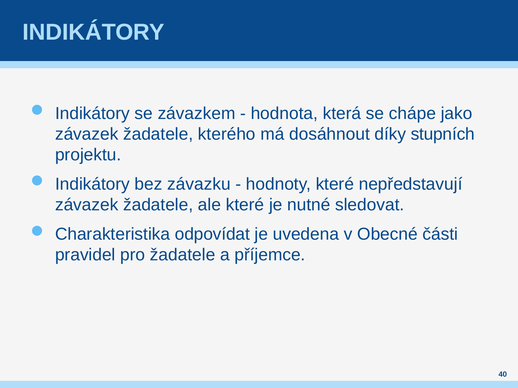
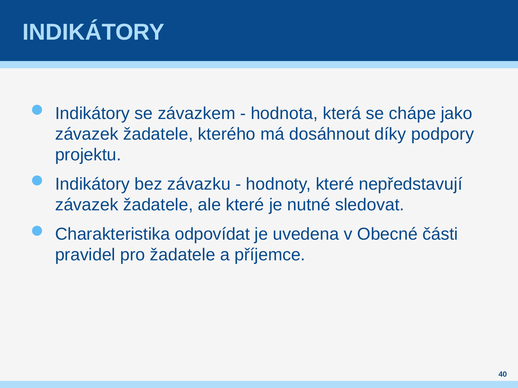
stupních: stupních -> podpory (443, 134)
